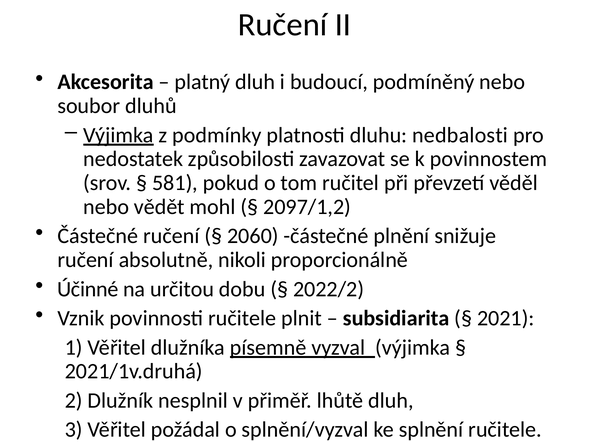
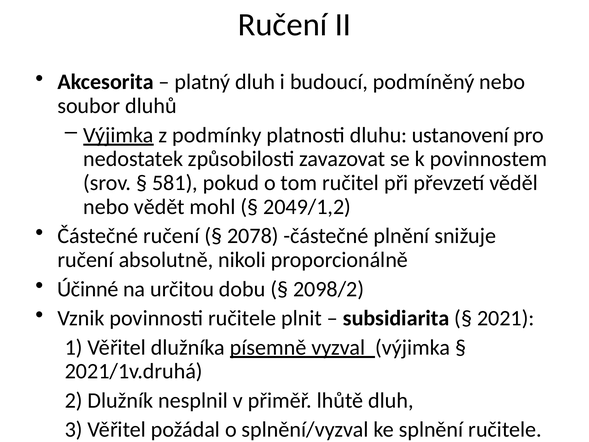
nedbalosti: nedbalosti -> ustanovení (460, 135)
2097/1,2: 2097/1,2 -> 2049/1,2 (307, 207)
2060: 2060 -> 2078 (253, 236)
2022/2: 2022/2 -> 2098/2 (329, 289)
